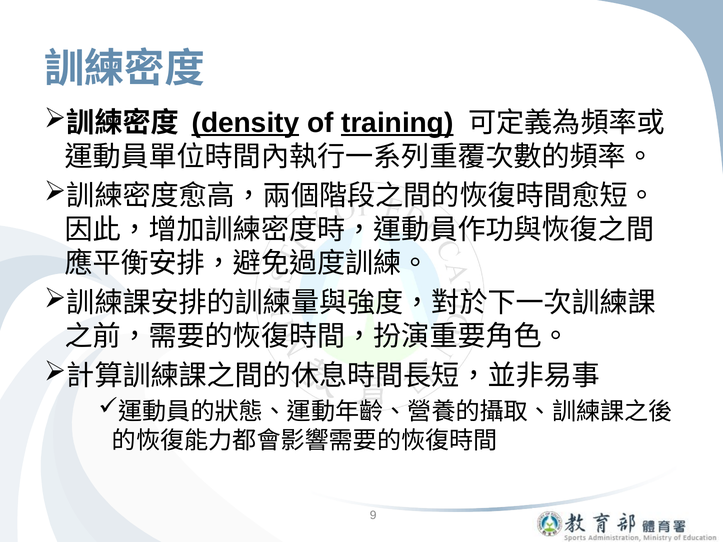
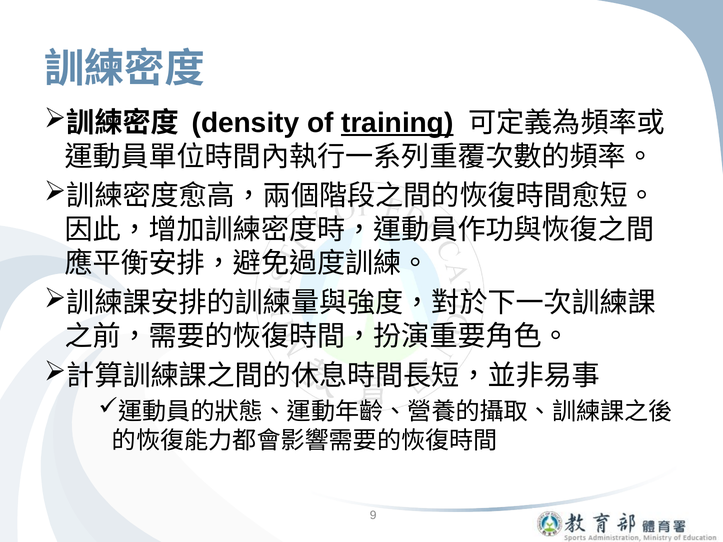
density underline: present -> none (245, 123)
